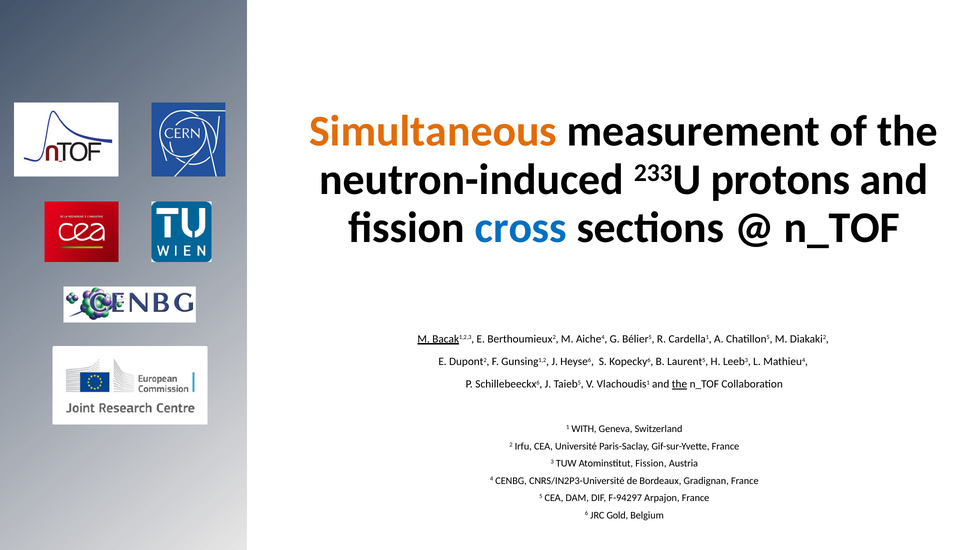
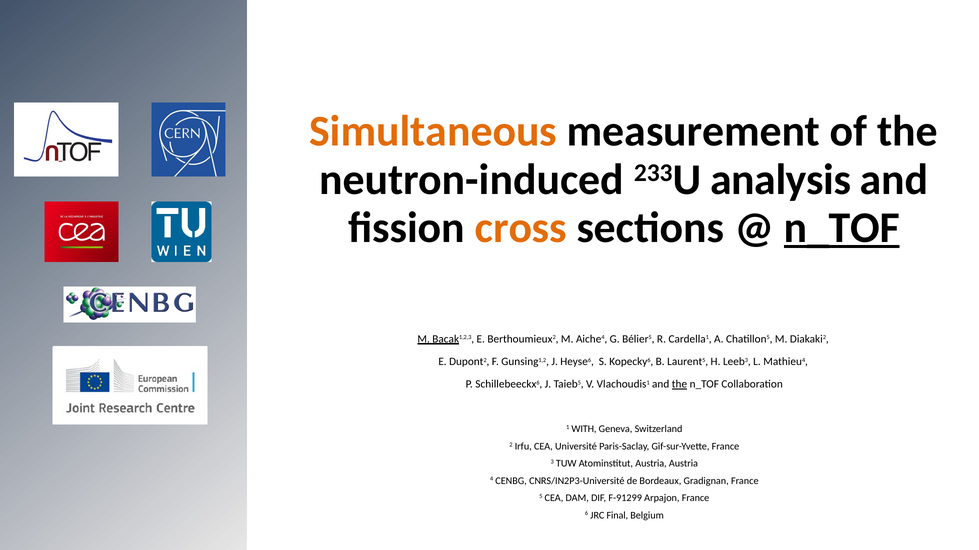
protons: protons -> analysis (781, 180)
cross colour: blue -> orange (521, 228)
n_TOF underline: none -> present (842, 228)
Atominstitut Fission: Fission -> Austria (651, 464)
F-94297: F-94297 -> F-91299 (625, 499)
Gold: Gold -> Final (617, 516)
